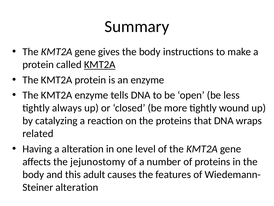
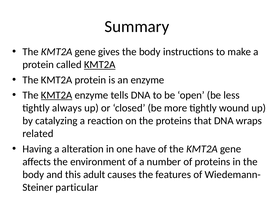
KMT2A underline: none -> present (57, 95)
level: level -> have (146, 149)
jejunostomy: jejunostomy -> environment (98, 161)
alteration: alteration -> particular (77, 187)
